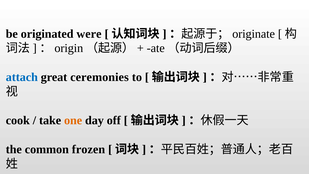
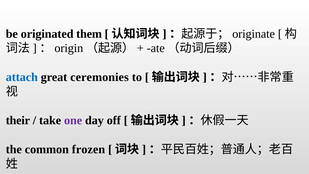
were: were -> them (89, 34)
cook: cook -> their (18, 120)
one colour: orange -> purple (73, 120)
